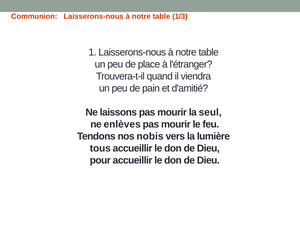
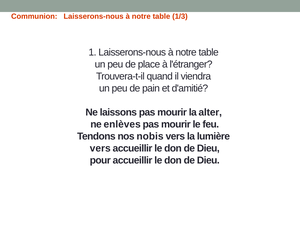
seul: seul -> alter (210, 112)
tous: tous -> vers (100, 148)
